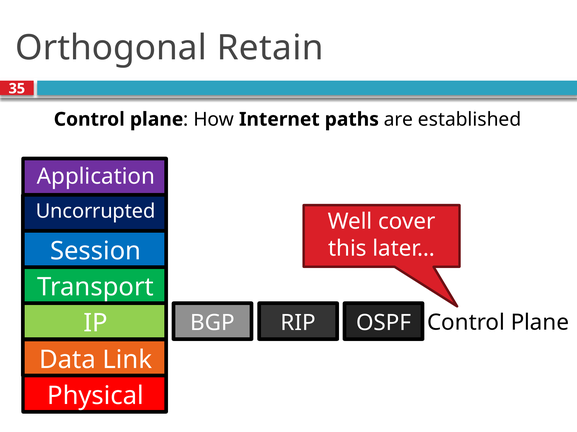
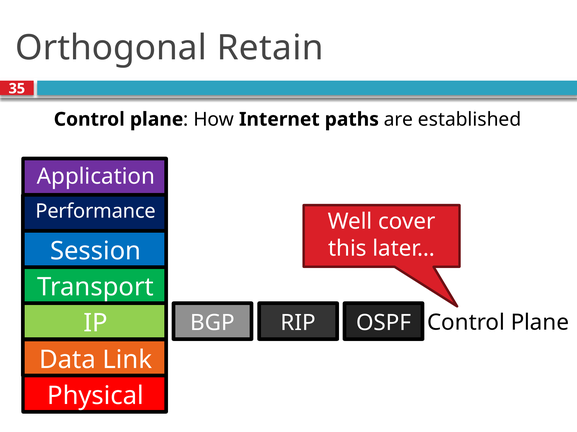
Uncorrupted: Uncorrupted -> Performance (96, 211)
